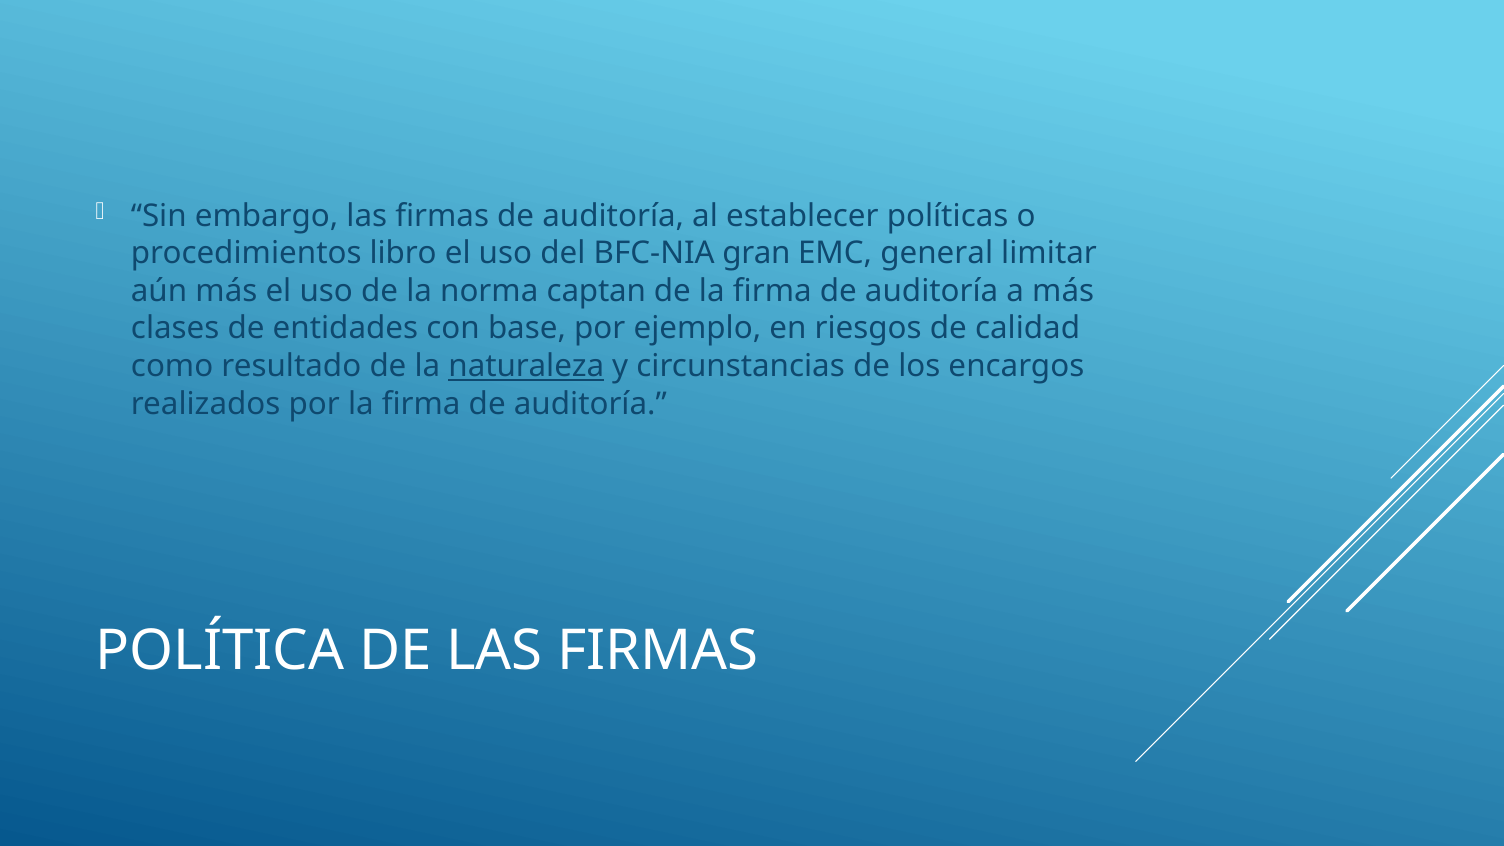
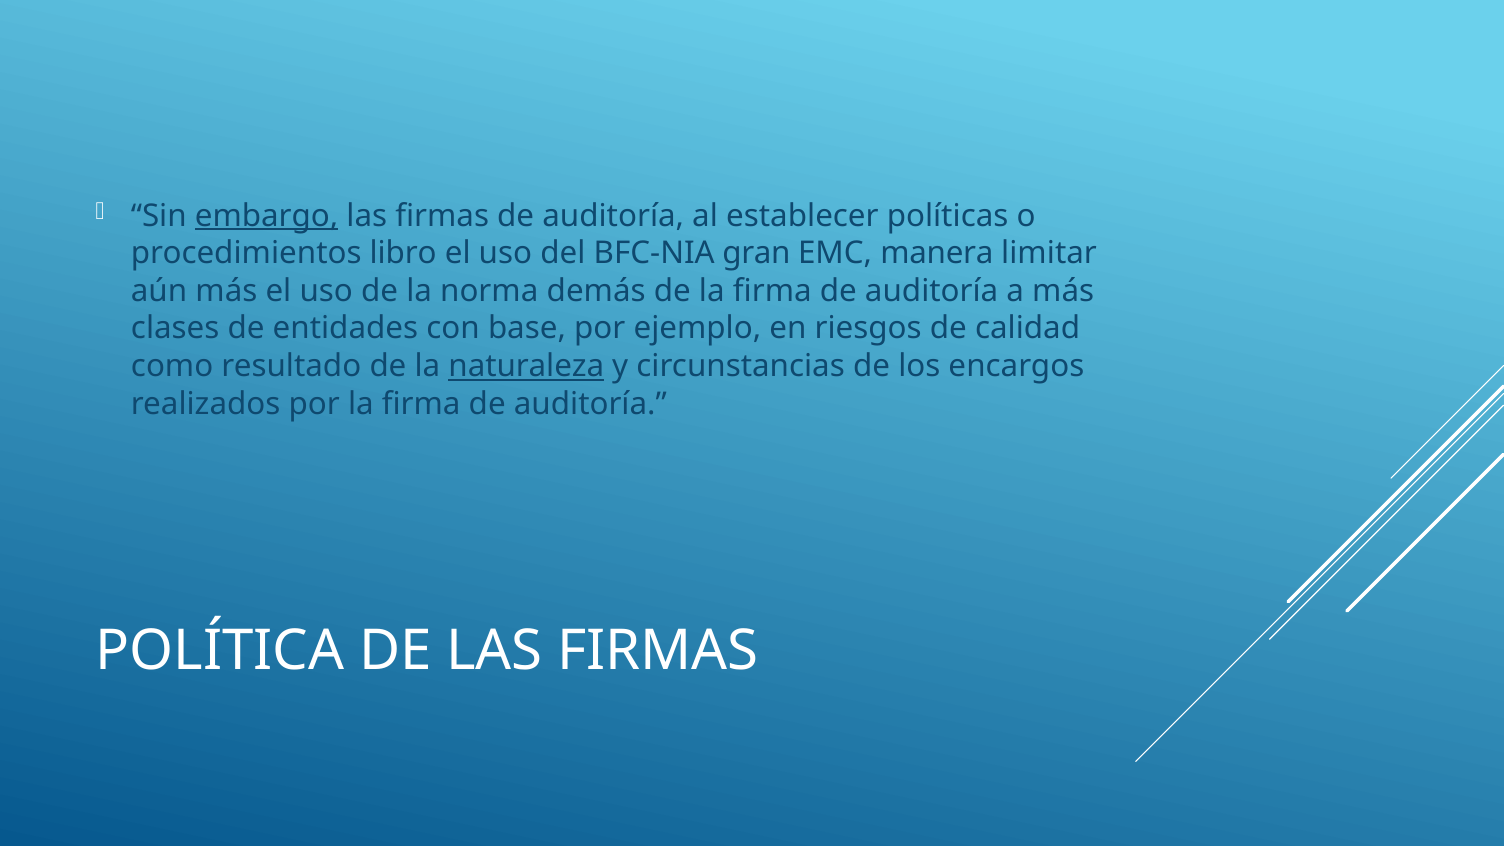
embargo underline: none -> present (267, 216)
general: general -> manera (937, 253)
captan: captan -> demás (596, 291)
